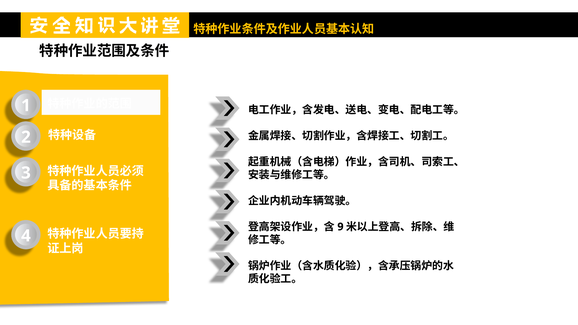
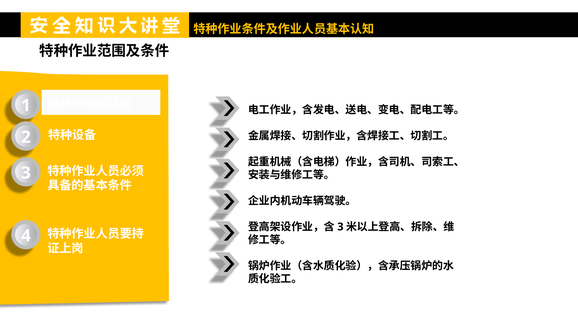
9: 9 -> 3 (340, 227)
